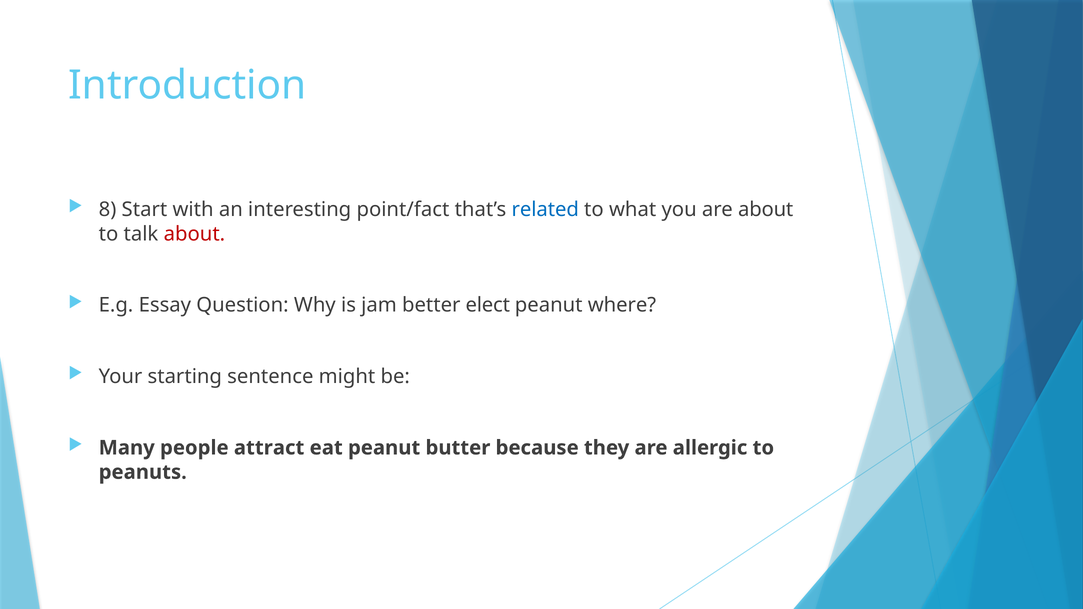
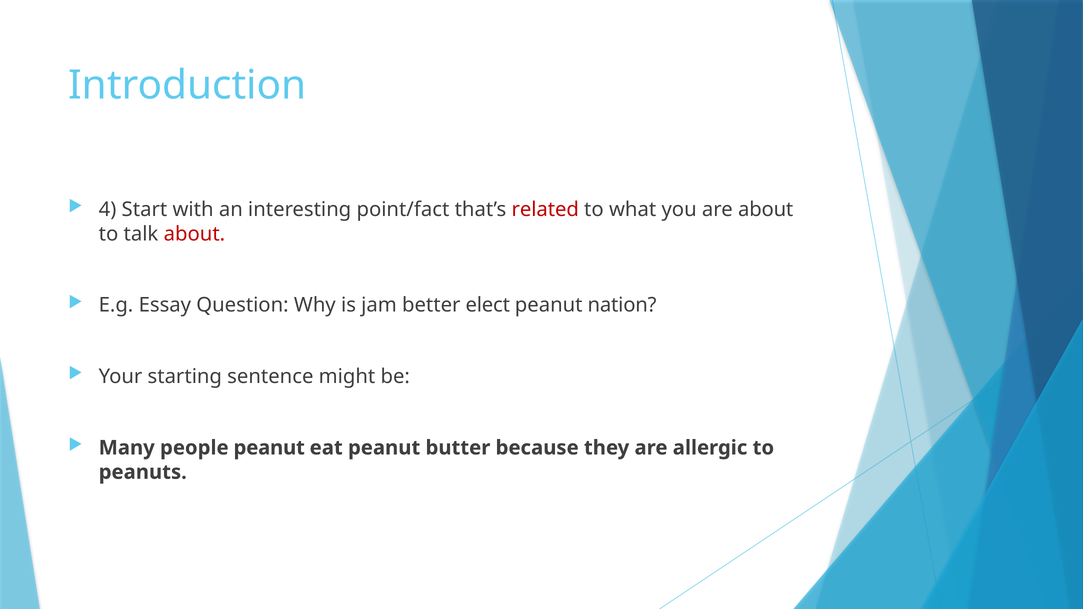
8: 8 -> 4 (108, 210)
related colour: blue -> red (545, 210)
where: where -> nation (622, 305)
people attract: attract -> peanut (269, 448)
